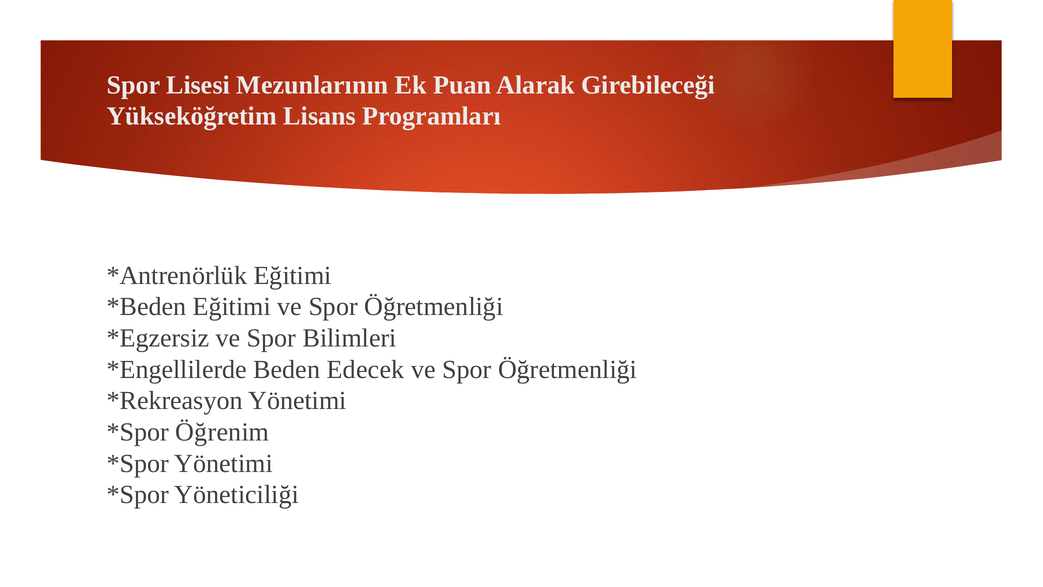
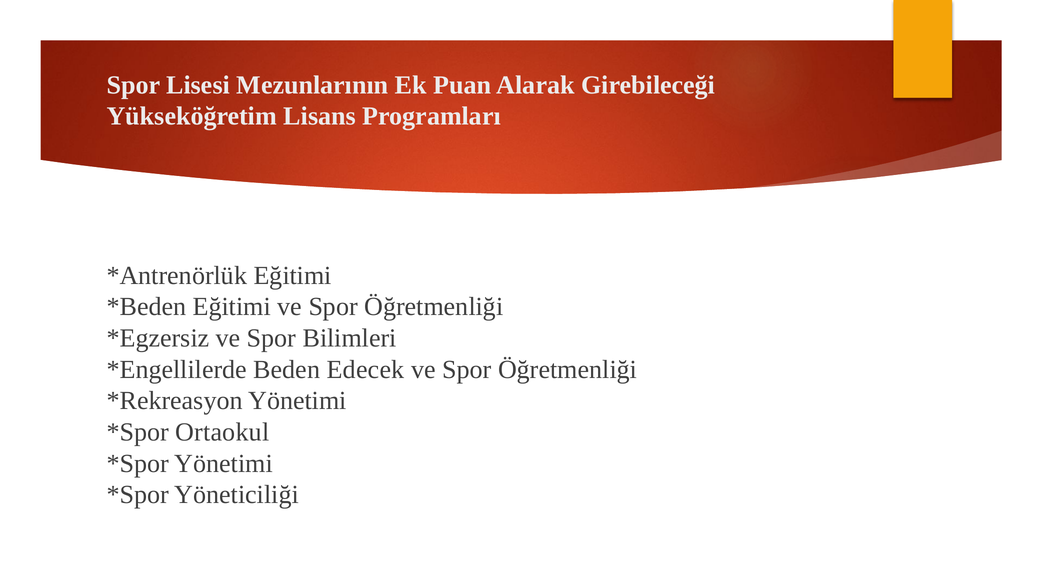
Öğrenim: Öğrenim -> Ortaokul (222, 432)
